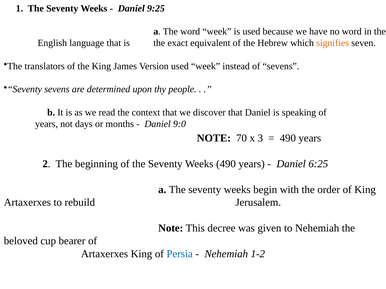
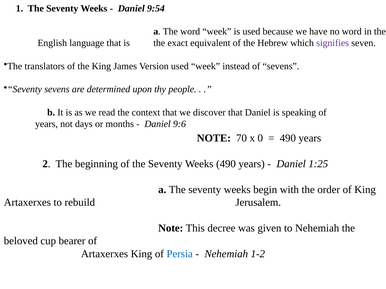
9:25: 9:25 -> 9:54 (156, 8)
signifies colour: orange -> purple (333, 43)
9:0: 9:0 -> 9:6 (179, 124)
3: 3 -> 0 (260, 138)
6:25: 6:25 -> 1:25 (318, 164)
